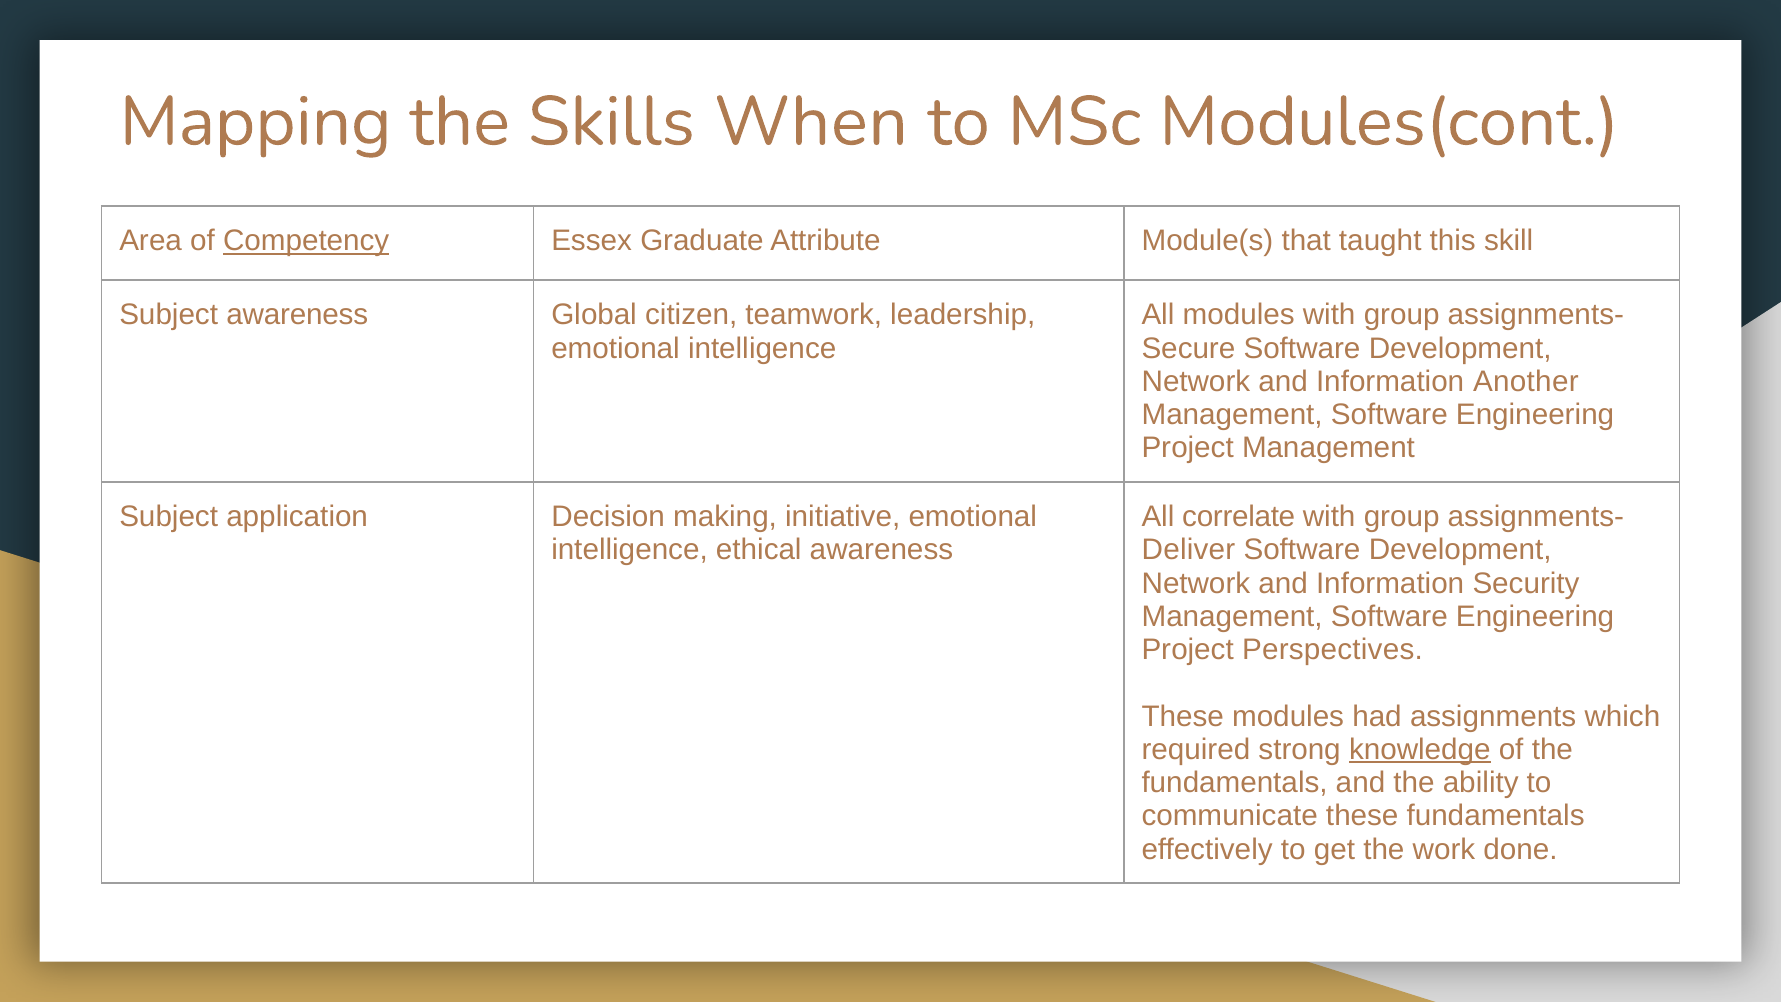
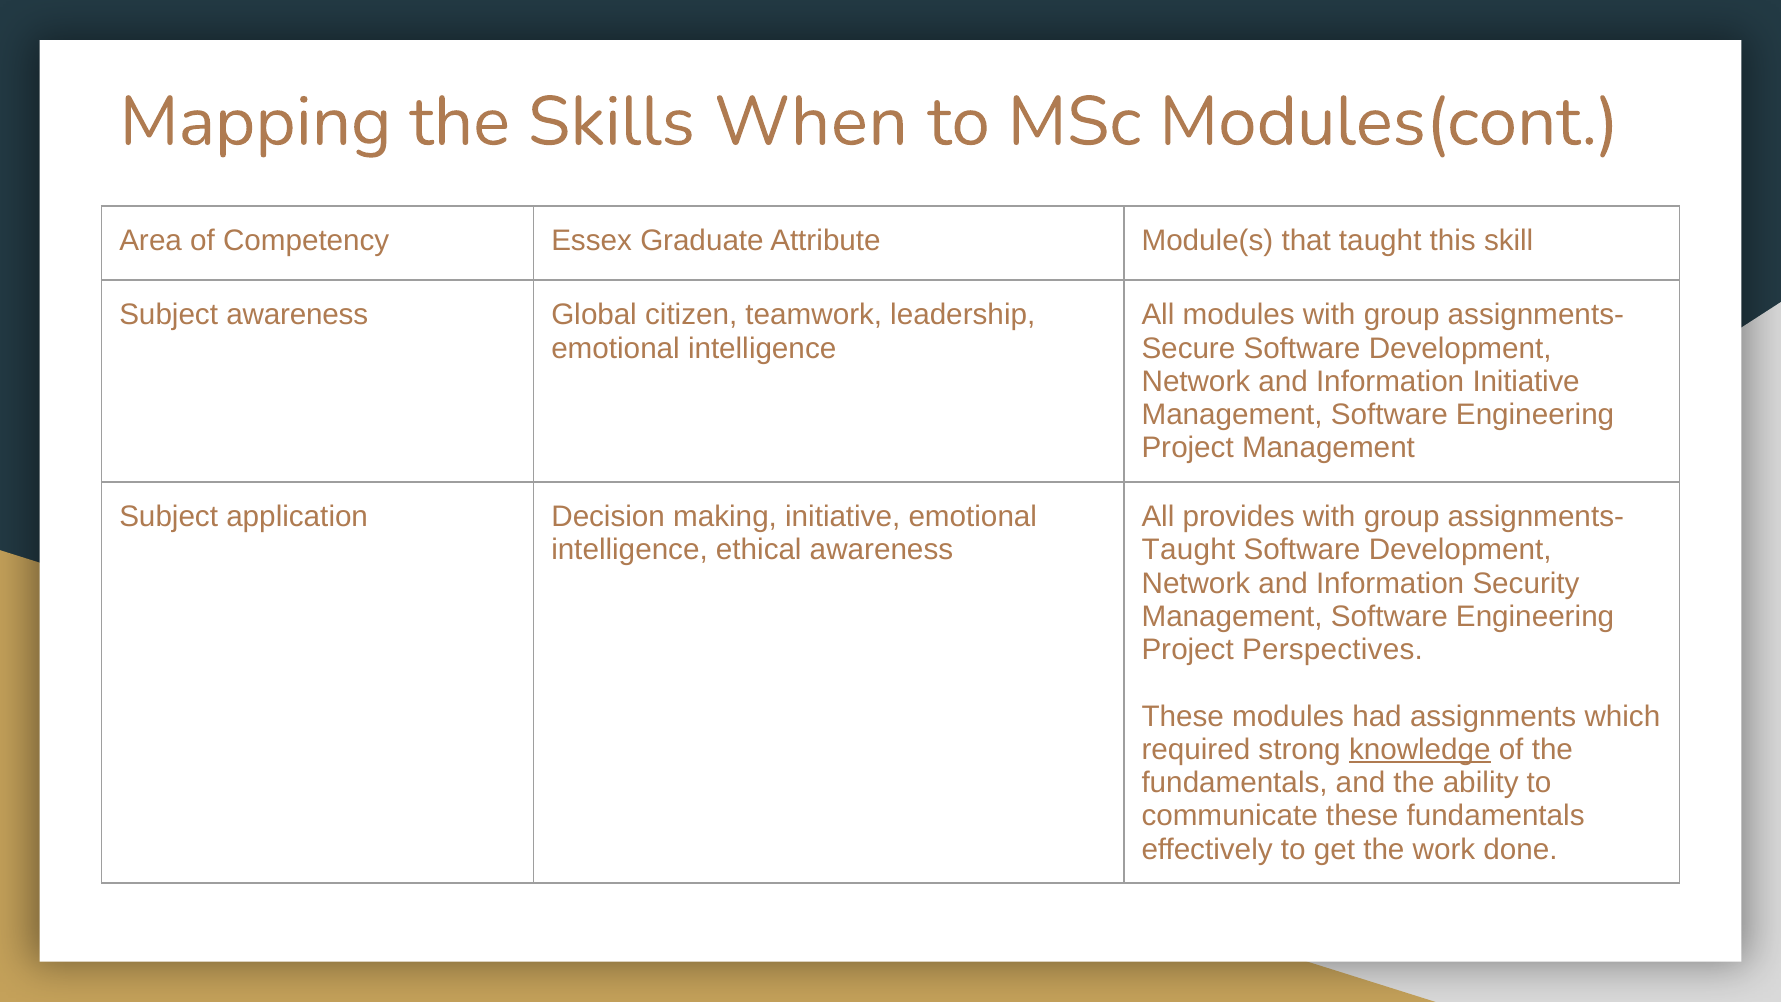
Competency underline: present -> none (306, 241)
Information Another: Another -> Initiative (1526, 382)
correlate: correlate -> provides (1239, 517)
Deliver: Deliver -> Taught (1188, 550)
